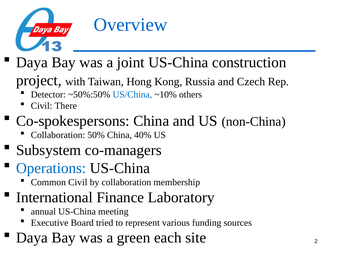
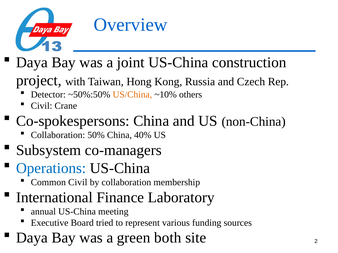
US/China colour: blue -> orange (132, 95)
There: There -> Crane (66, 106)
each: each -> both (168, 238)
